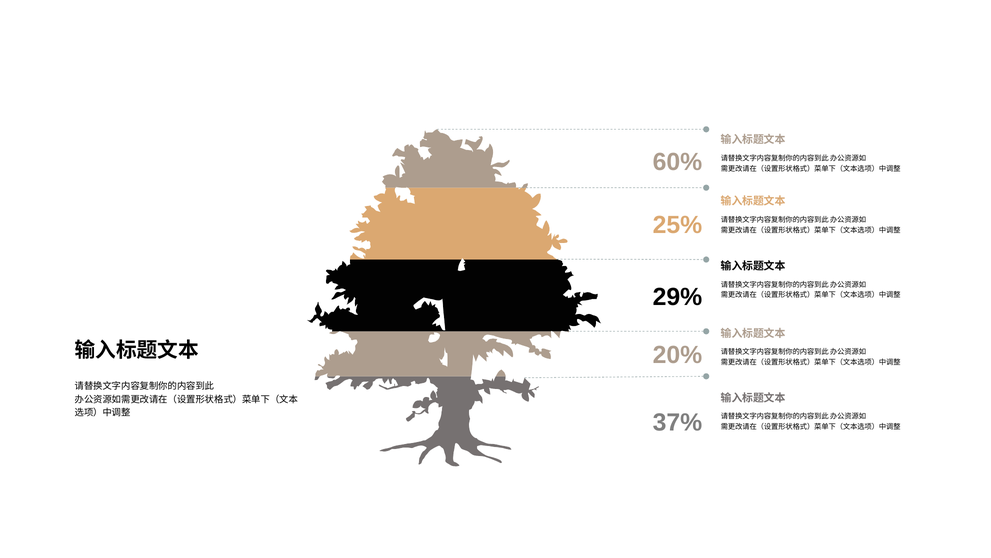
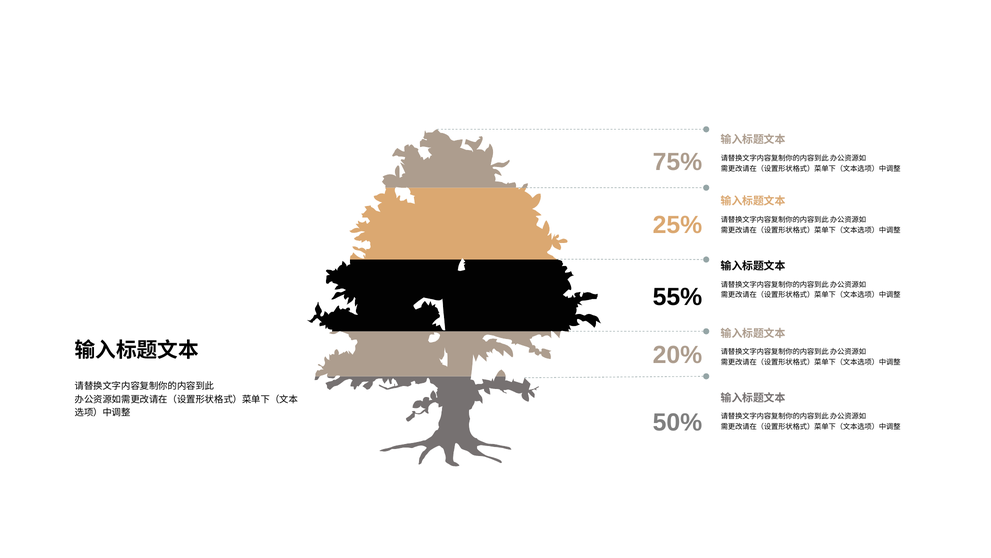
60%: 60% -> 75% (677, 162)
29%: 29% -> 55% (677, 297)
37%: 37% -> 50% (677, 422)
